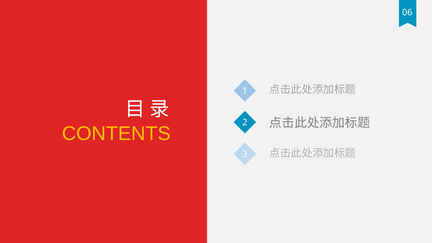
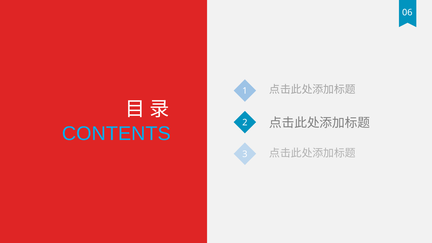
CONTENTS colour: yellow -> light blue (116, 134)
